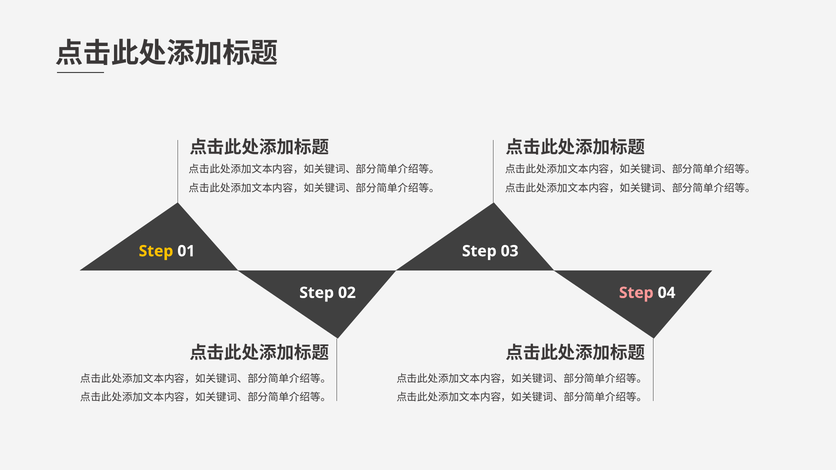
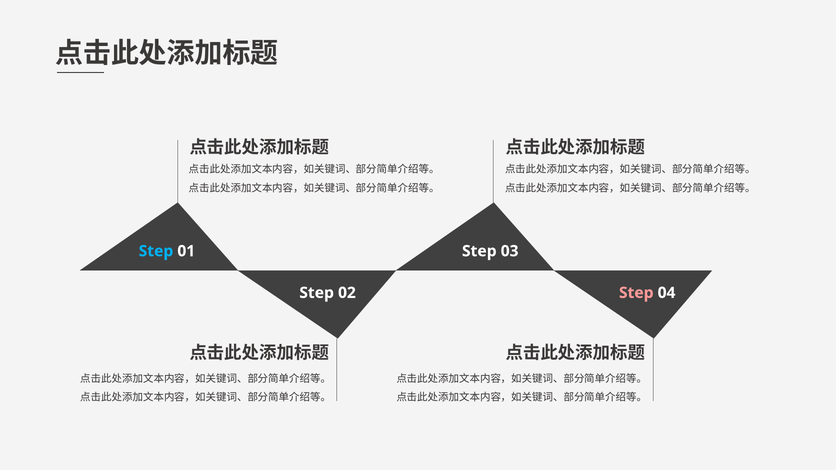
Step colour: yellow -> light blue (156, 251)
